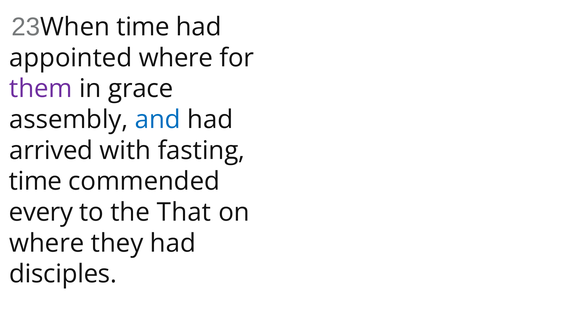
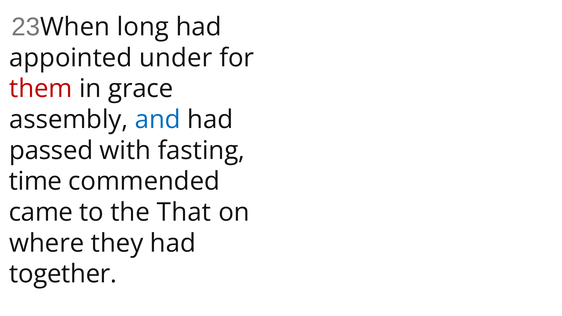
time: time -> long (143, 27)
appointed where: where -> under (176, 58)
them colour: purple -> red (41, 89)
arrived: arrived -> passed (51, 151)
every: every -> came (41, 212)
disciples: disciples -> together (63, 274)
